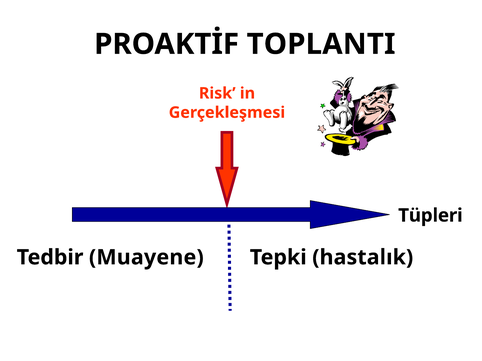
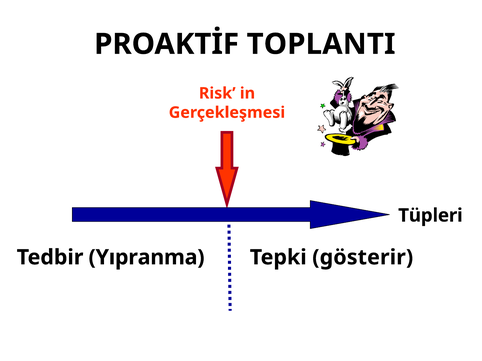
Muayene: Muayene -> Yıpranma (147, 258)
hastalık: hastalık -> gösterir (363, 258)
